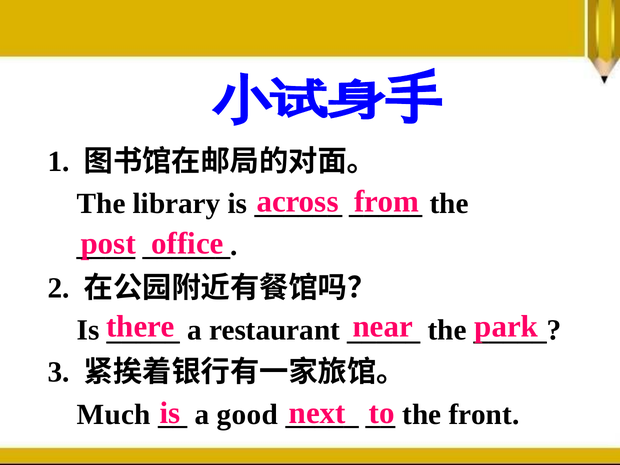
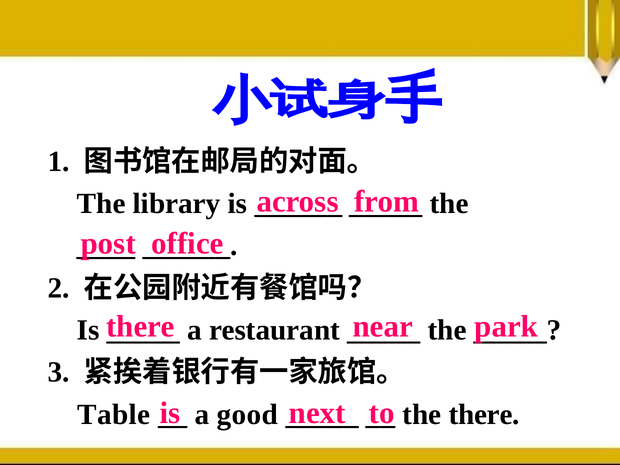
Much: Much -> Table (114, 414)
the front: front -> there (484, 414)
